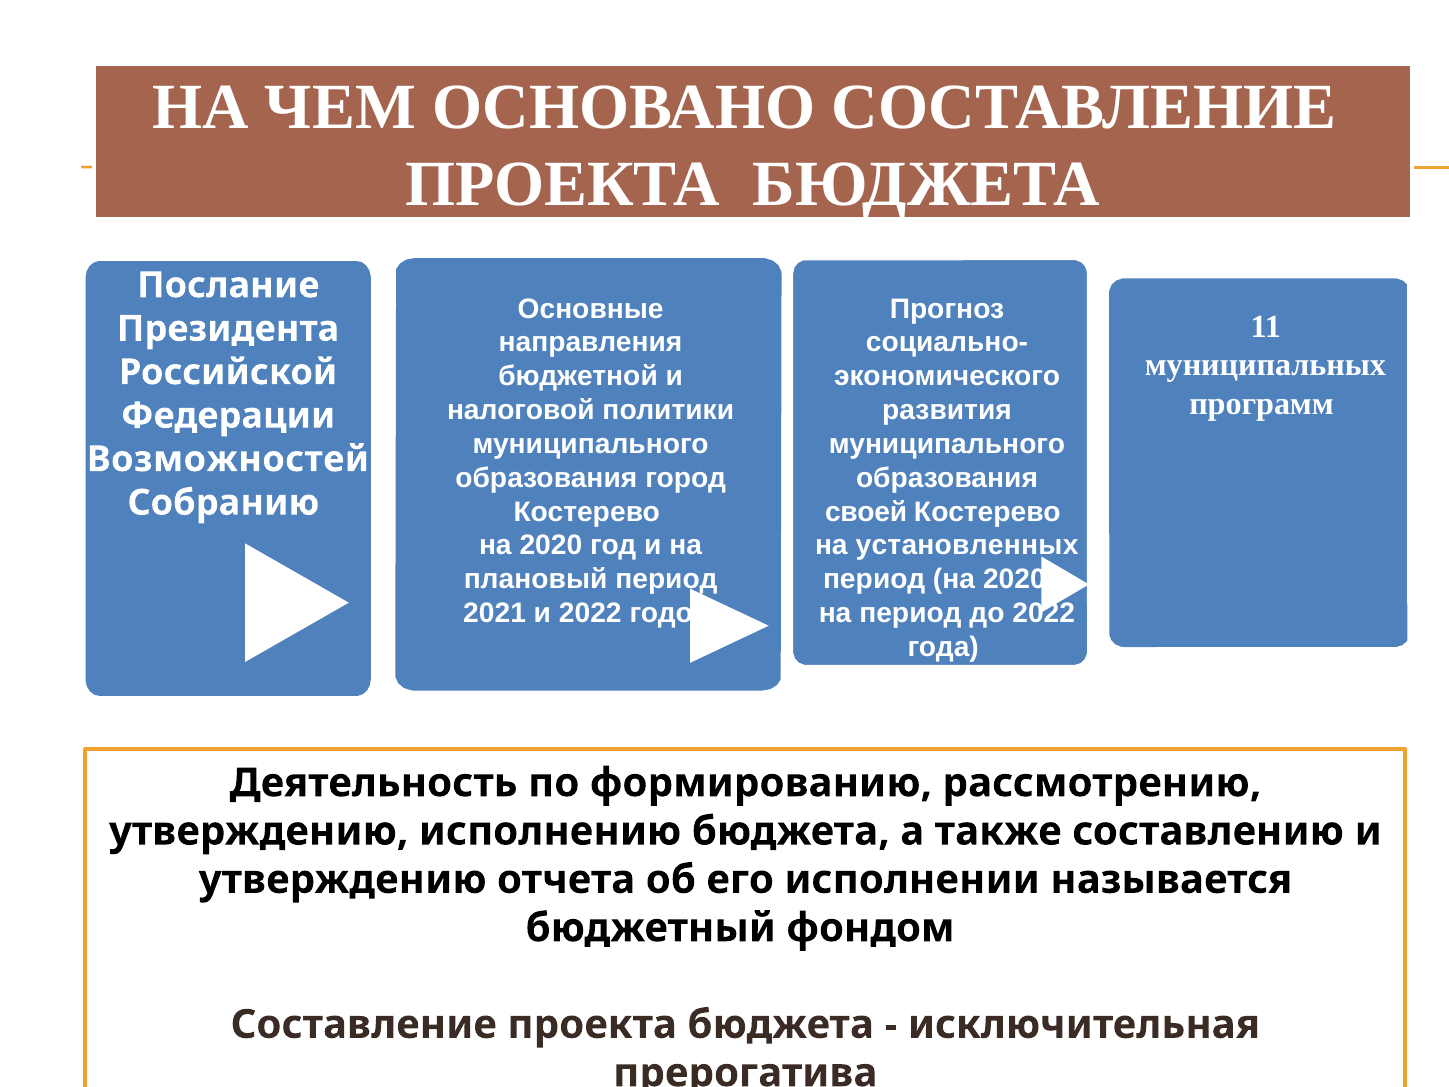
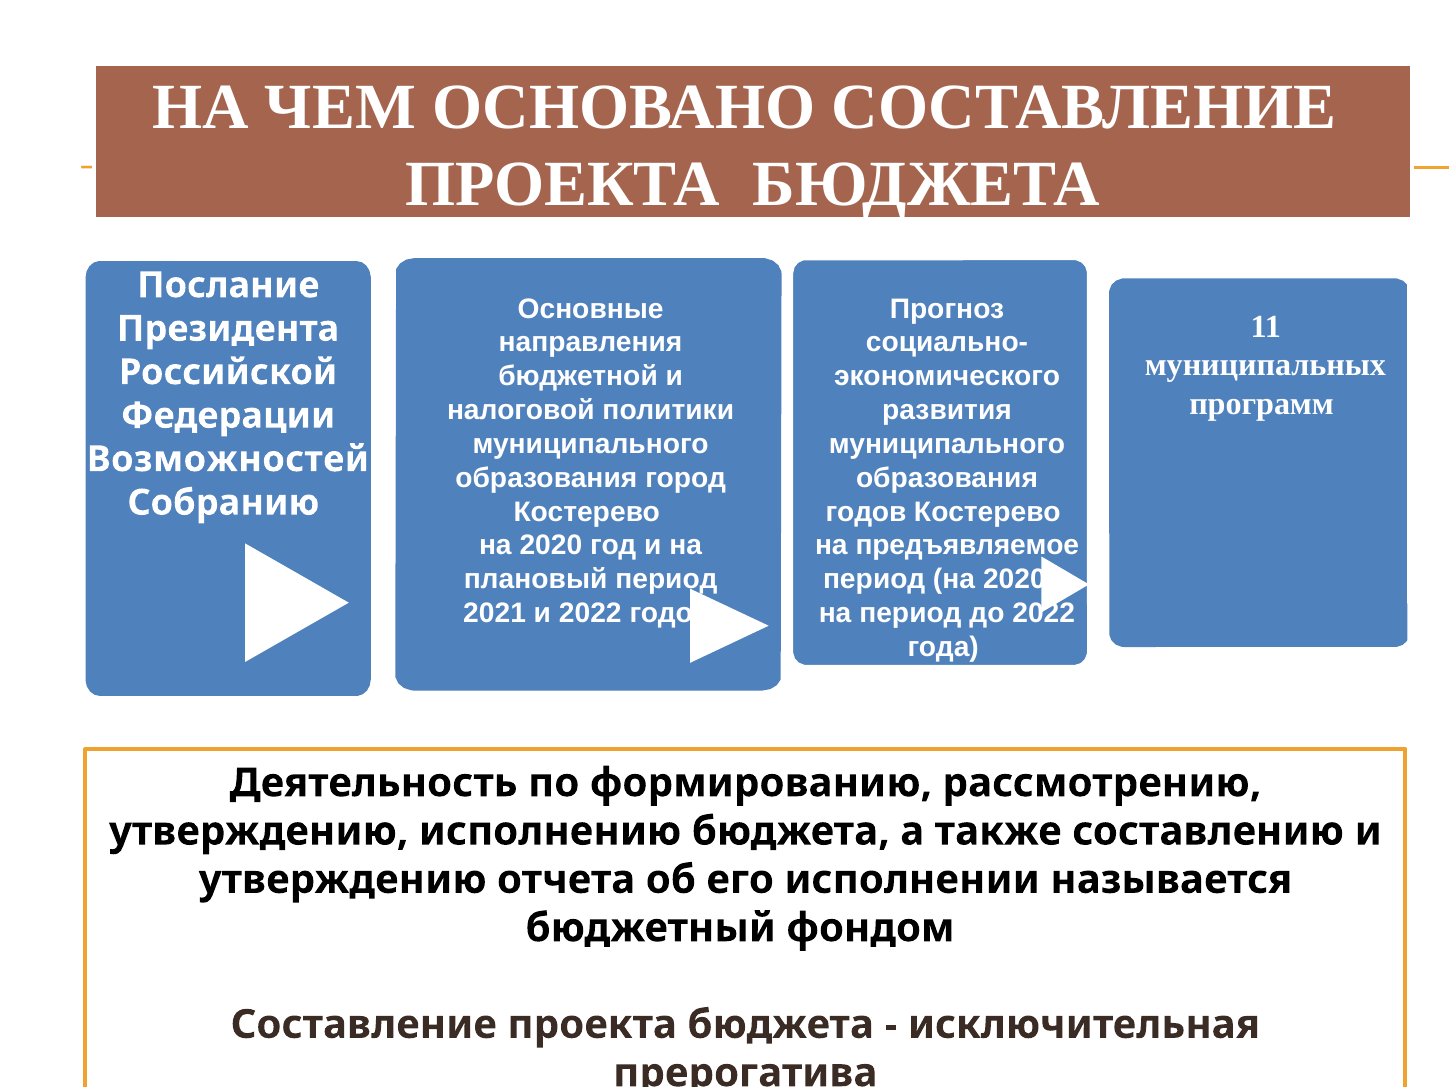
своей: своей -> годов (866, 512)
установленных: установленных -> предъявляемое (967, 545)
